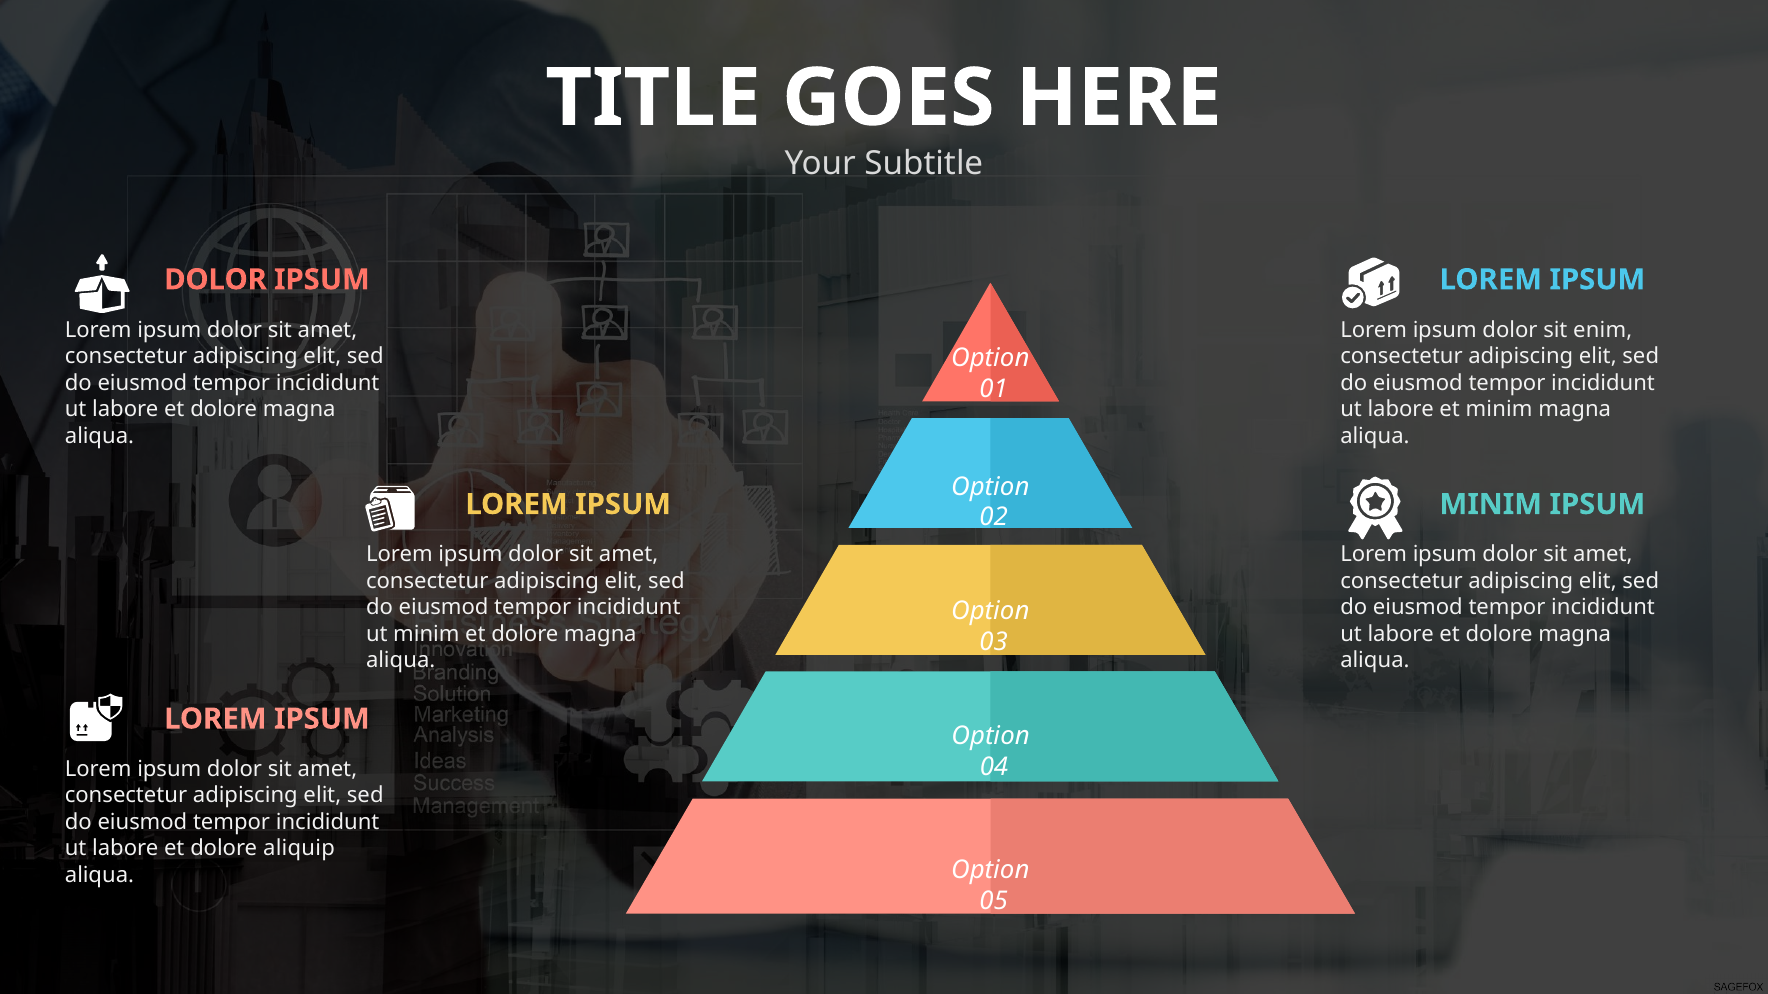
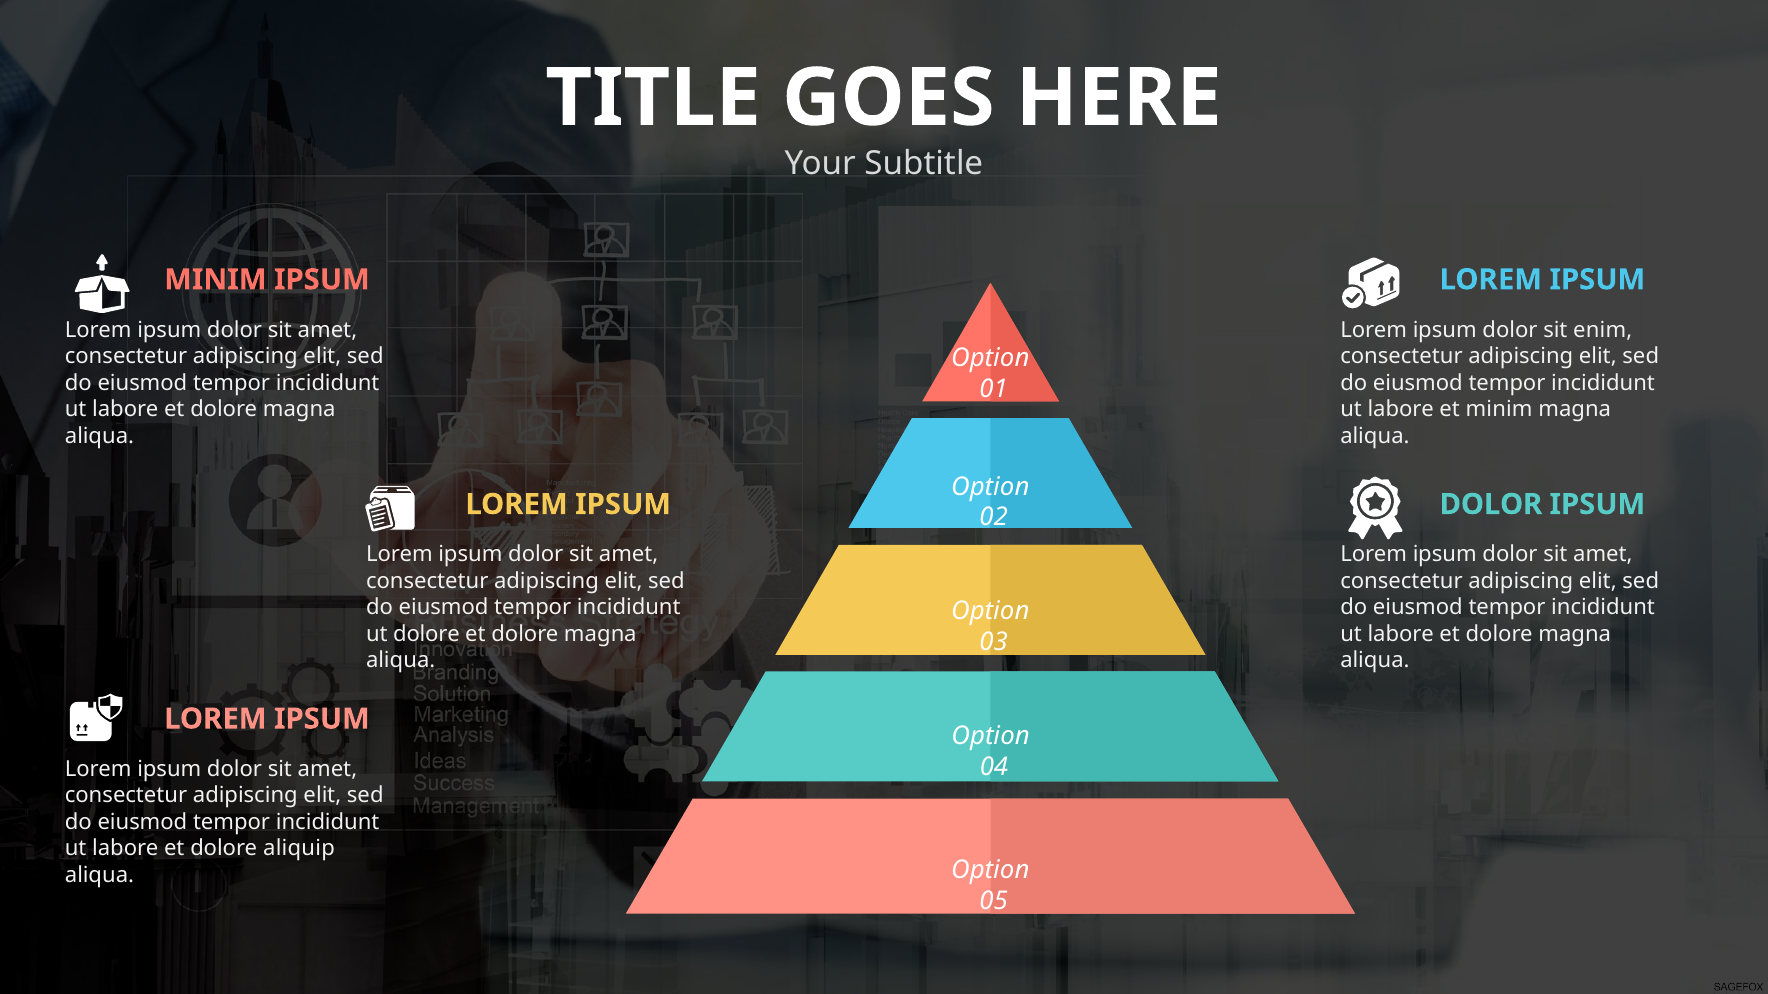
DOLOR: DOLOR -> MINIM (215, 280)
MINIM: MINIM -> DOLOR (1491, 505)
ut minim: minim -> dolore (426, 634)
